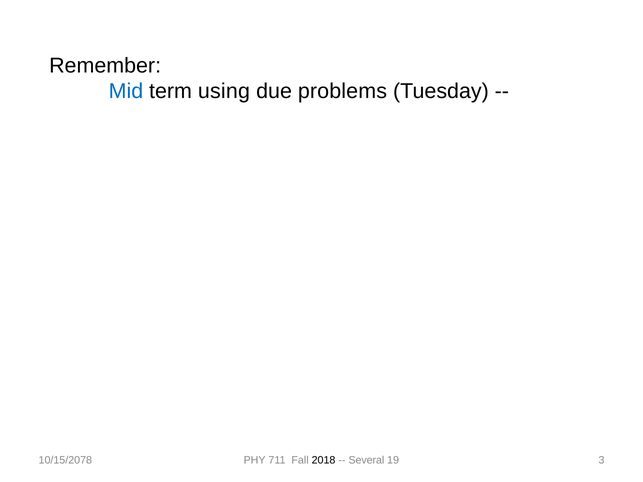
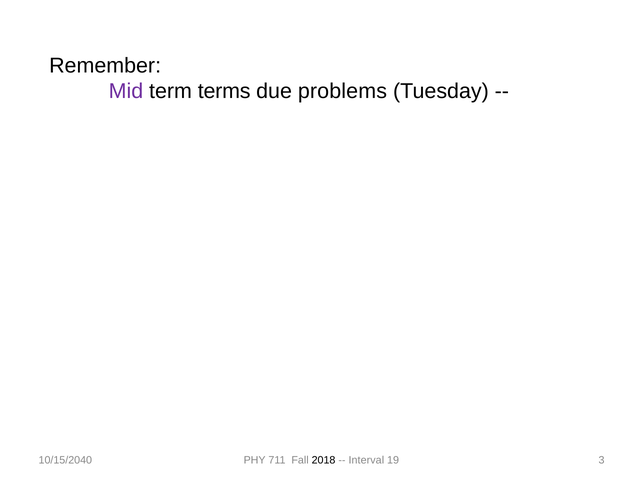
Mid colour: blue -> purple (126, 91)
using: using -> terms (224, 91)
10/15/2078: 10/15/2078 -> 10/15/2040 (65, 461)
Several: Several -> Interval (366, 461)
